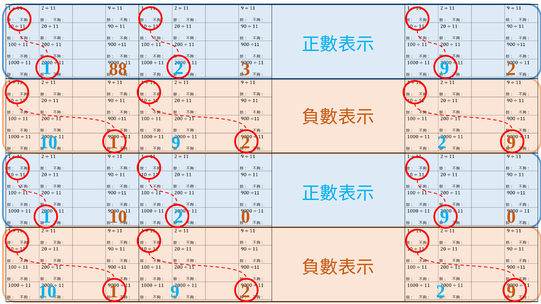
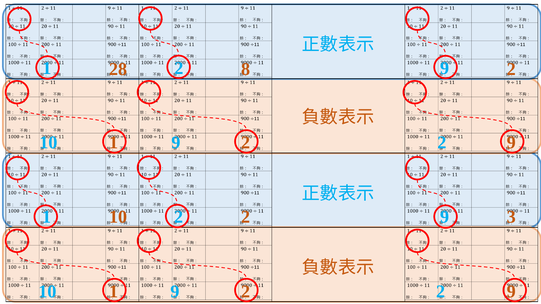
88: 88 -> 28 (118, 69)
3: 3 -> 8 (246, 69)
0: 0 -> 2 (246, 217)
9 0: 0 -> 3 (511, 217)
